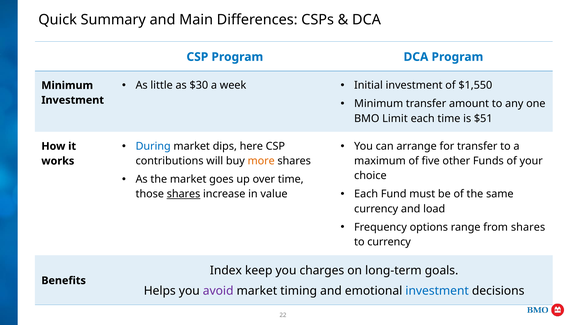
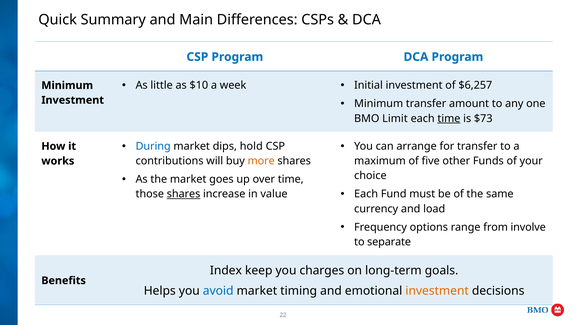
$30: $30 -> $10 (199, 85)
$1,550: $1,550 -> $6,257 (475, 85)
time underline: none -> present (449, 118)
$51: $51 -> $73 (483, 118)
here: here -> hold (251, 146)
from shares: shares -> involve (528, 227)
to currency: currency -> separate (389, 242)
avoid colour: purple -> blue (218, 290)
investment colour: blue -> orange (437, 290)
